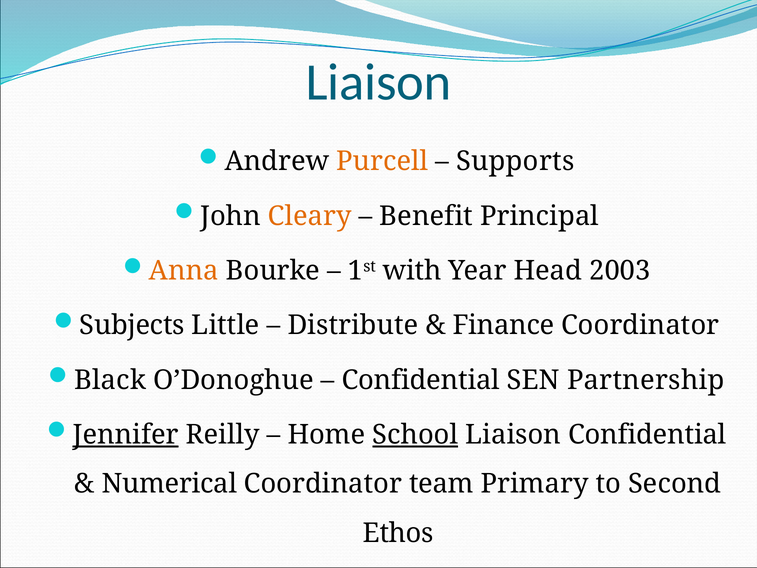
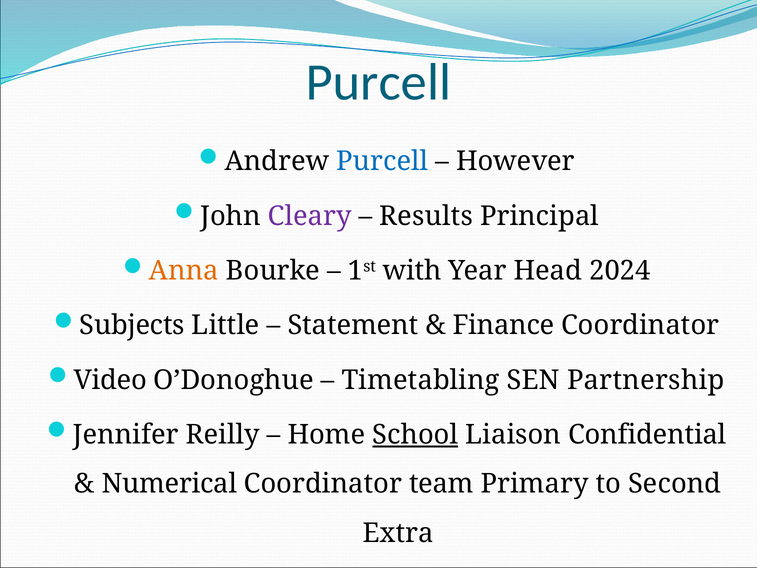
Liaison: Liaison -> Purcell (378, 82)
Purcell colour: orange -> blue (382, 161)
Supports: Supports -> However (515, 161)
Cleary colour: orange -> purple (310, 216)
Benefit: Benefit -> Results (426, 216)
2003: 2003 -> 2024 (620, 271)
Distribute: Distribute -> Statement (353, 325)
Black: Black -> Video (110, 380)
Confidential: Confidential -> Timetabling (421, 380)
Jennifer underline: present -> none (126, 435)
Ethos: Ethos -> Extra (398, 533)
